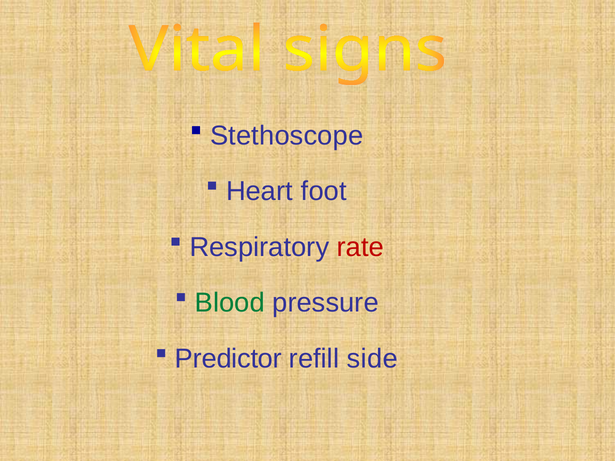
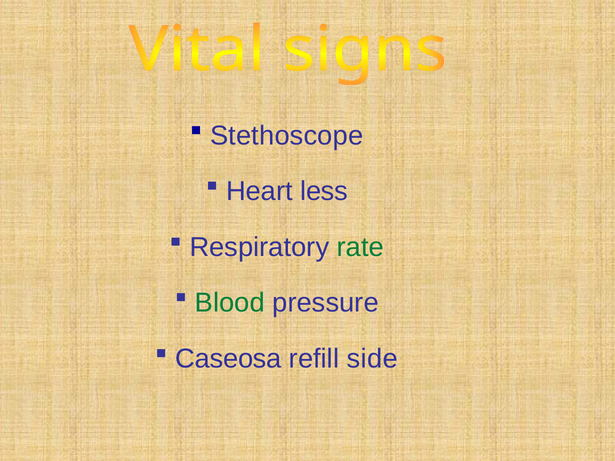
foot: foot -> less (324, 191)
rate colour: red -> green (360, 247)
Predictor: Predictor -> Caseosa (228, 359)
